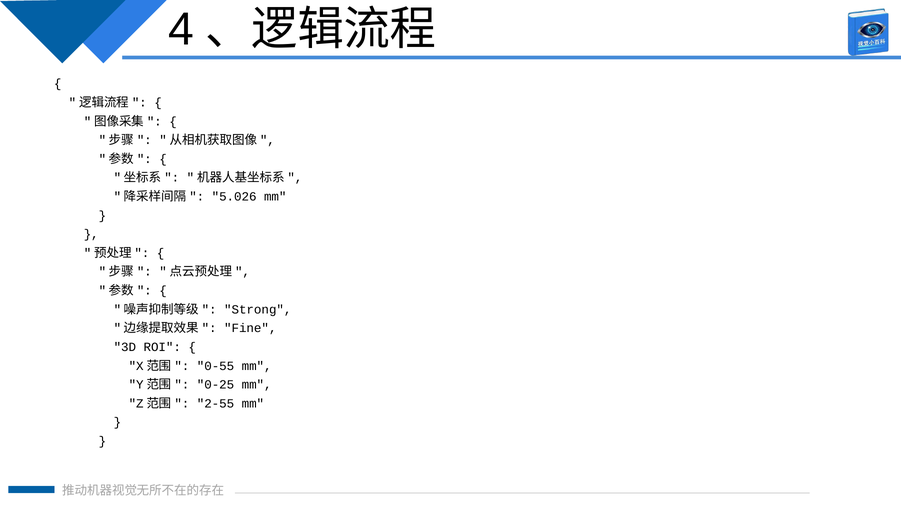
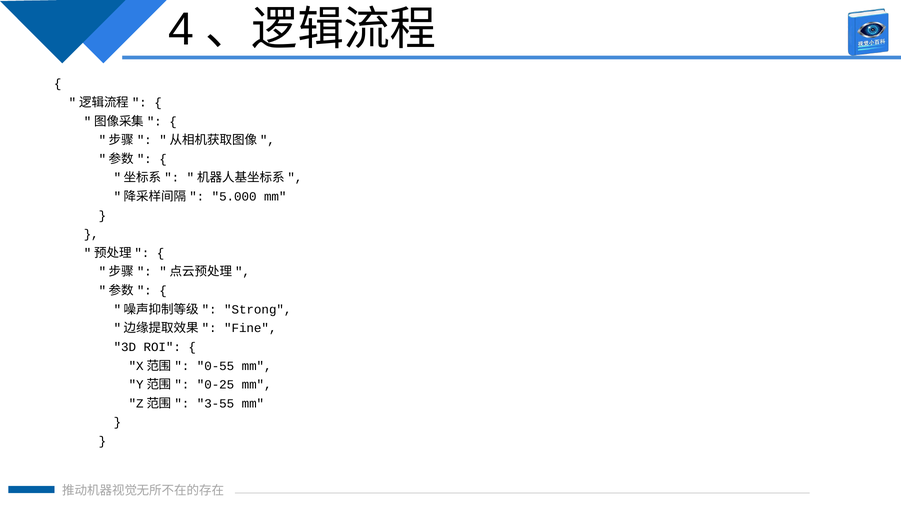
5.026: 5.026 -> 5.000 (234, 197)
2-55: 2-55 -> 3-55 (216, 403)
